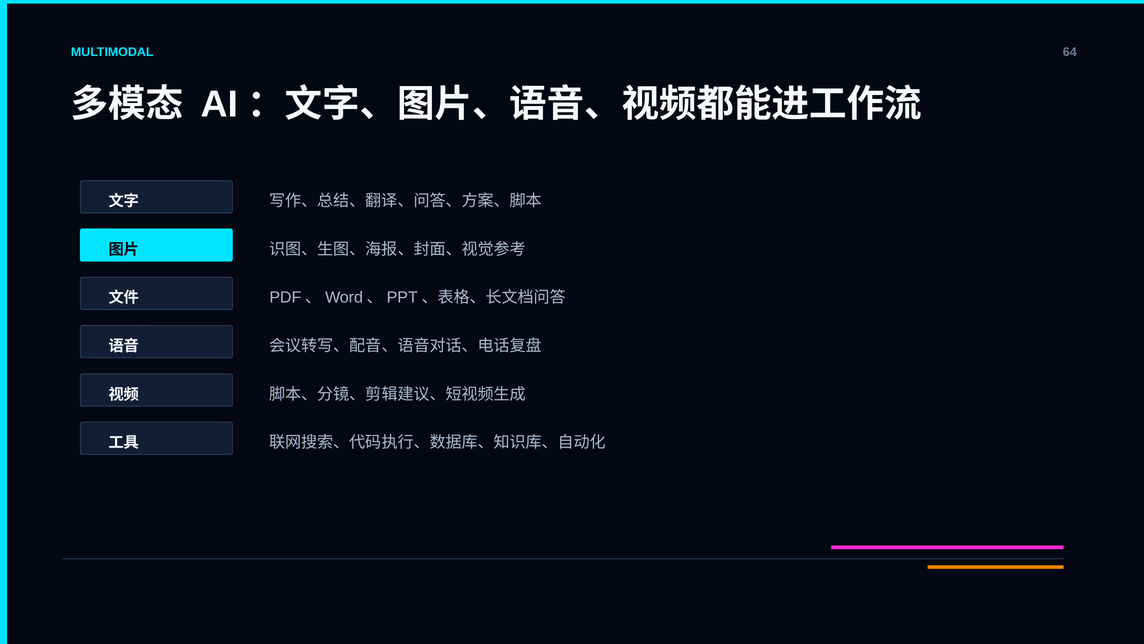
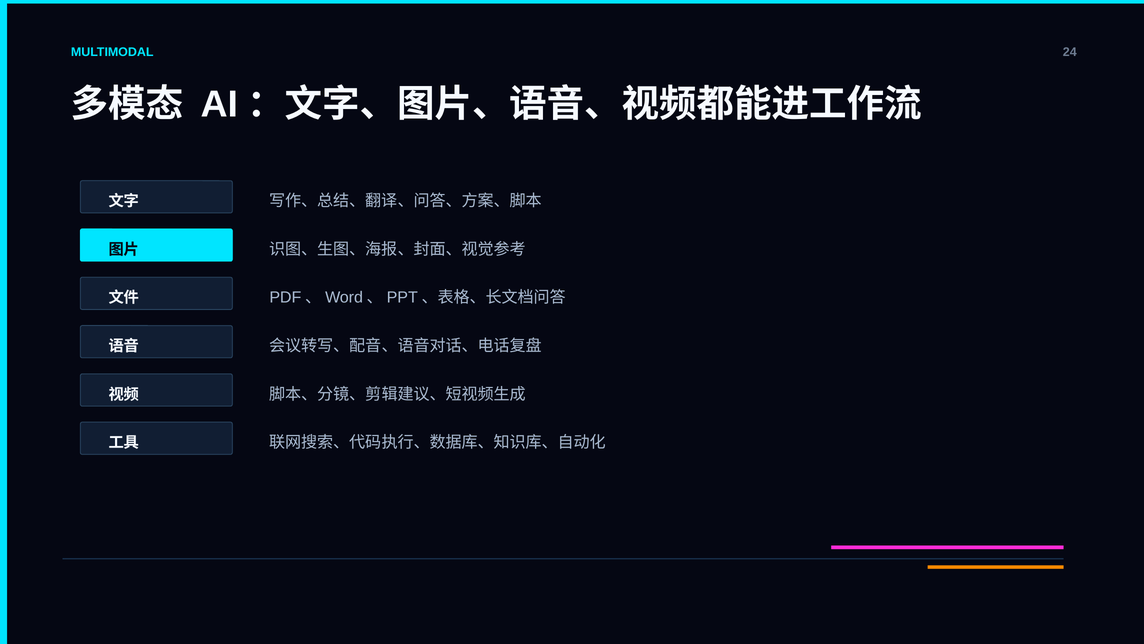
64: 64 -> 24 (1070, 52)
